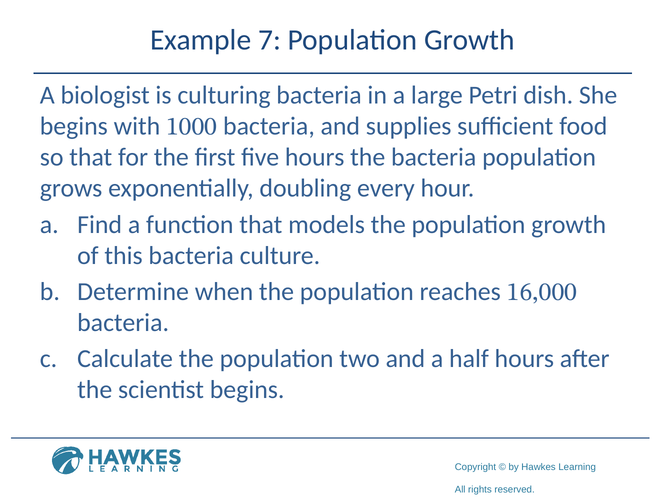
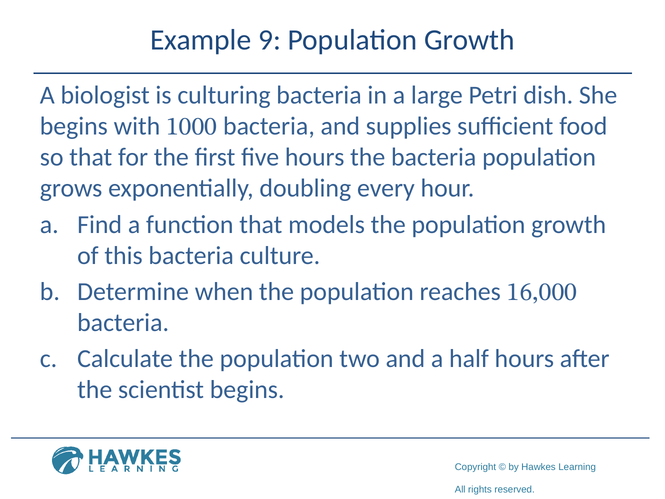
7: 7 -> 9 (270, 40)
